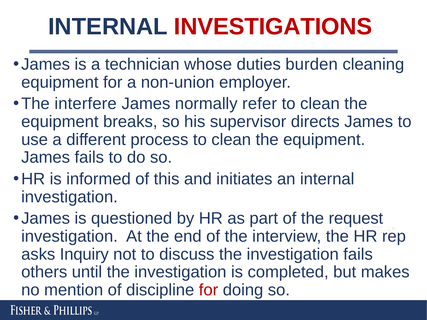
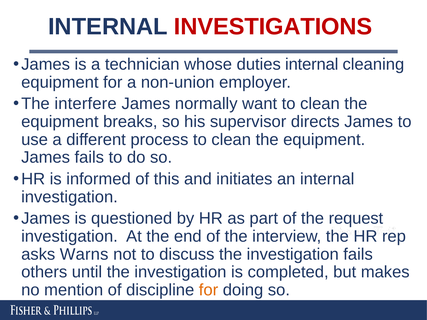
duties burden: burden -> internal (312, 64)
refer: refer -> want (260, 104)
Inquiry: Inquiry -> Warns (84, 254)
for colour: red -> orange (209, 290)
